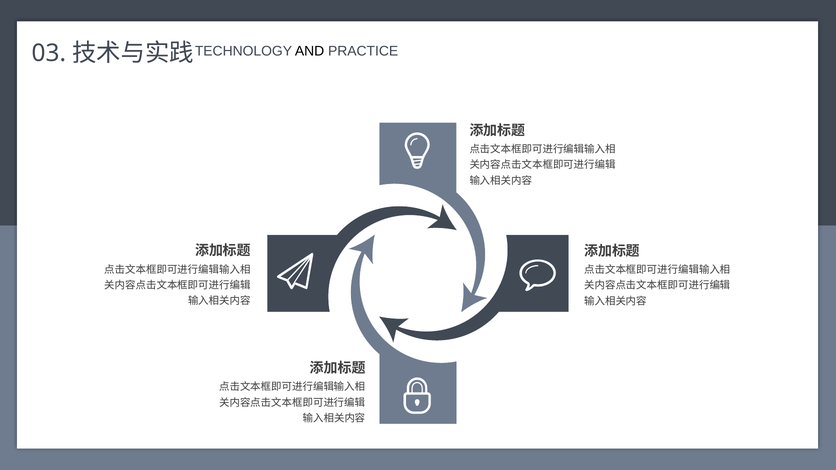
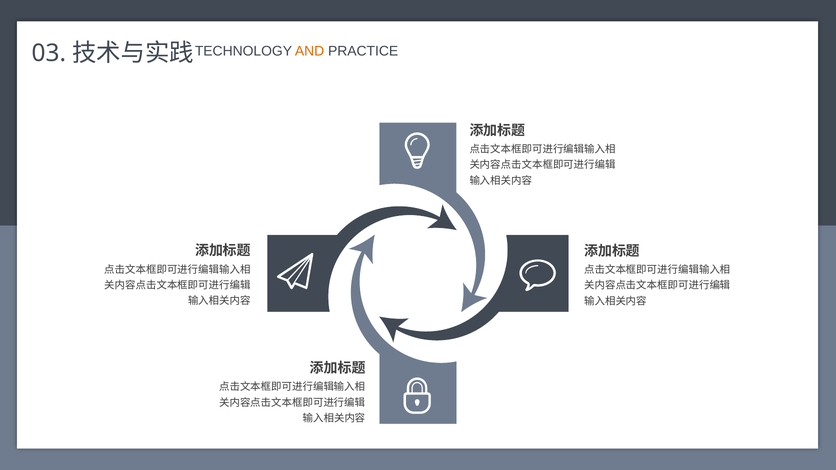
AND colour: black -> orange (310, 51)
